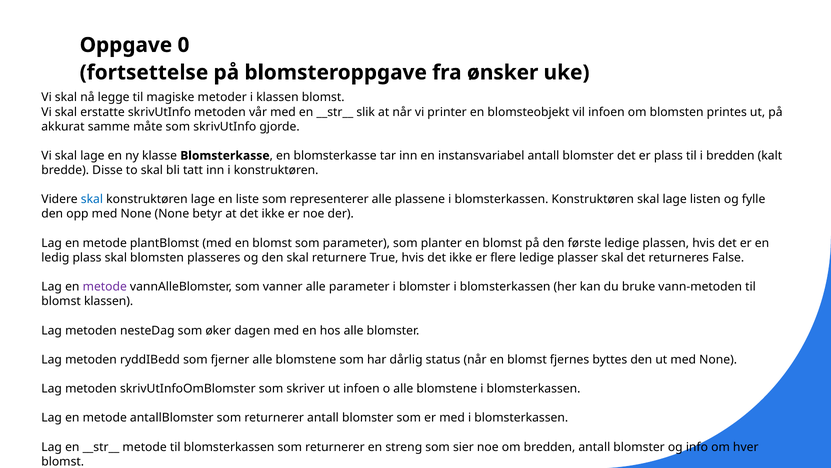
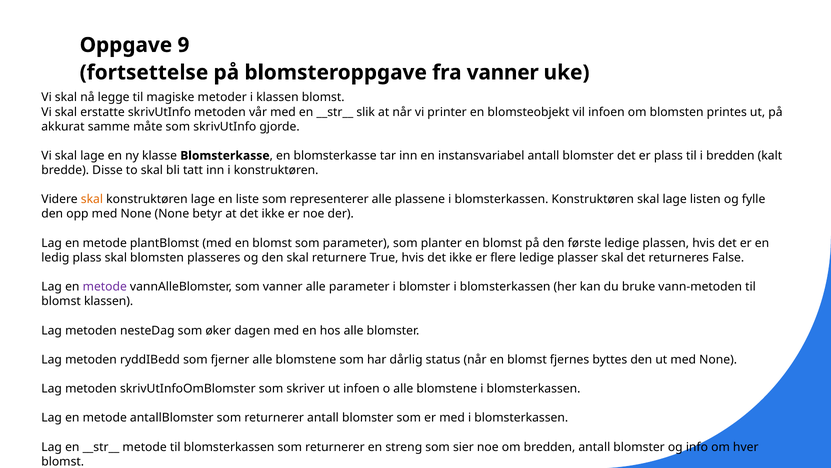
0: 0 -> 9 (183, 45)
fra ønsker: ønsker -> vanner (503, 72)
skal colour: blue -> orange (92, 199)
